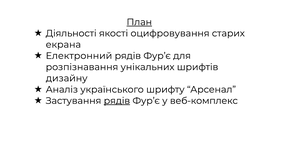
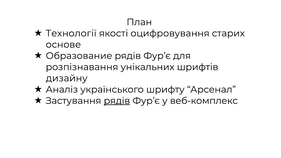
План underline: present -> none (139, 22)
Діяльності: Діяльності -> Технології (71, 33)
екрана: екрана -> основе (63, 45)
Електронний: Електронний -> Образование (79, 56)
